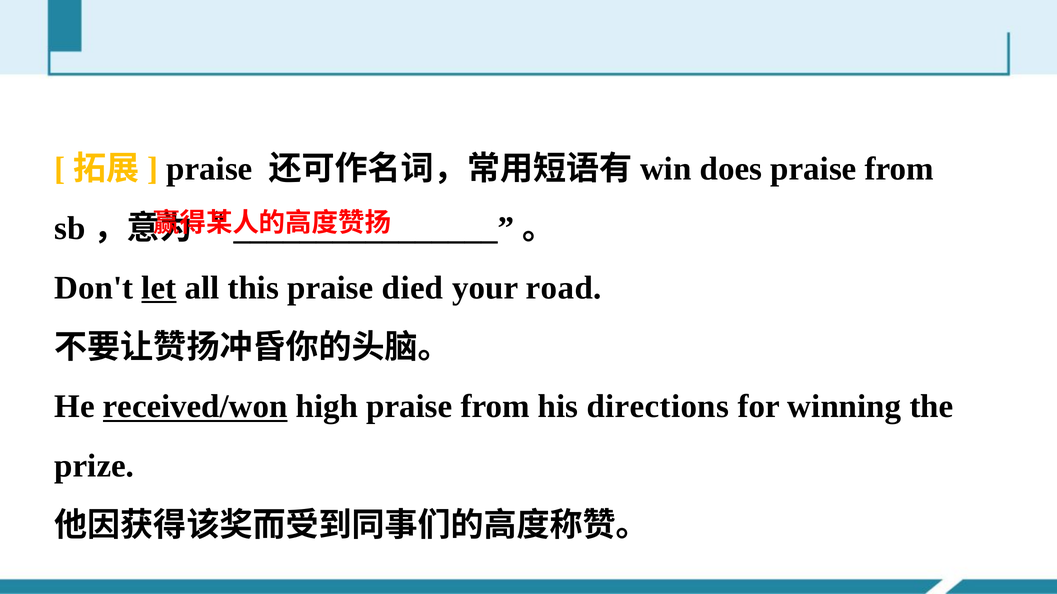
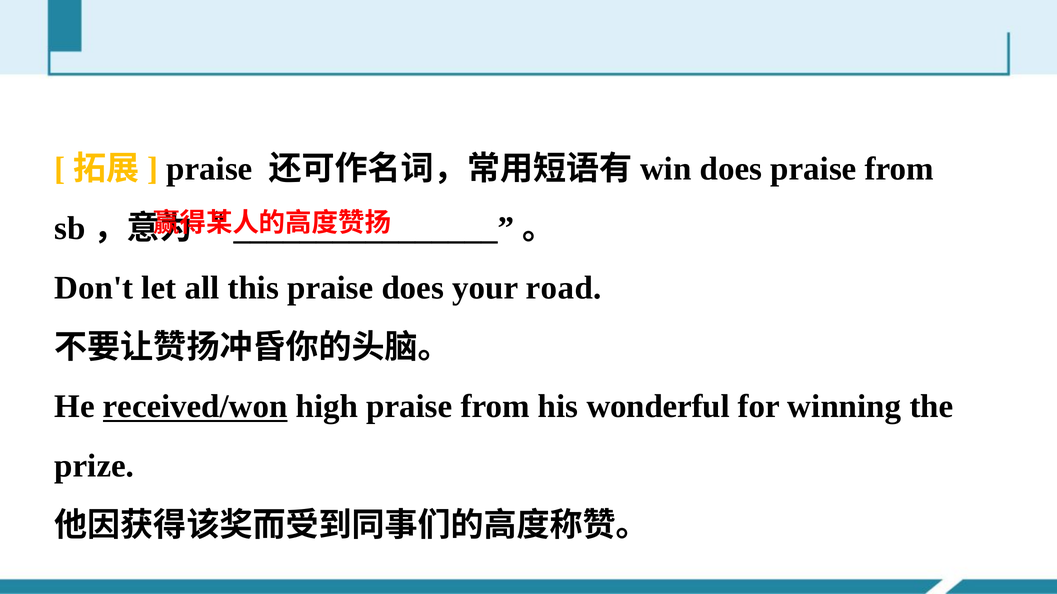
let underline: present -> none (159, 288)
praise died: died -> does (413, 288)
directions: directions -> wonderful (658, 407)
